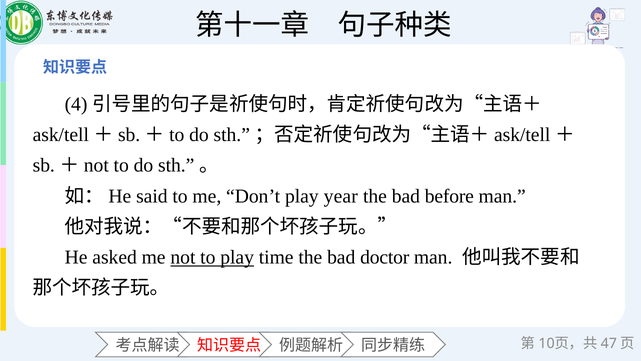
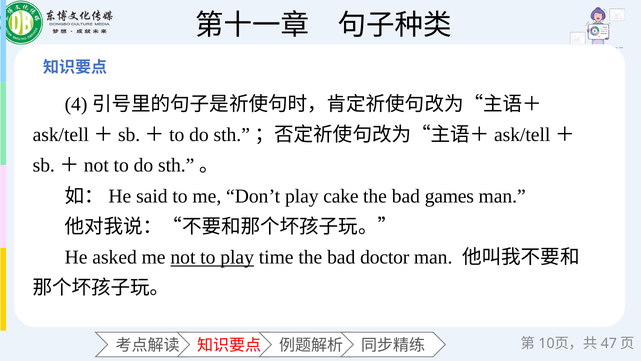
year: year -> cake (341, 196)
before: before -> games (449, 196)
